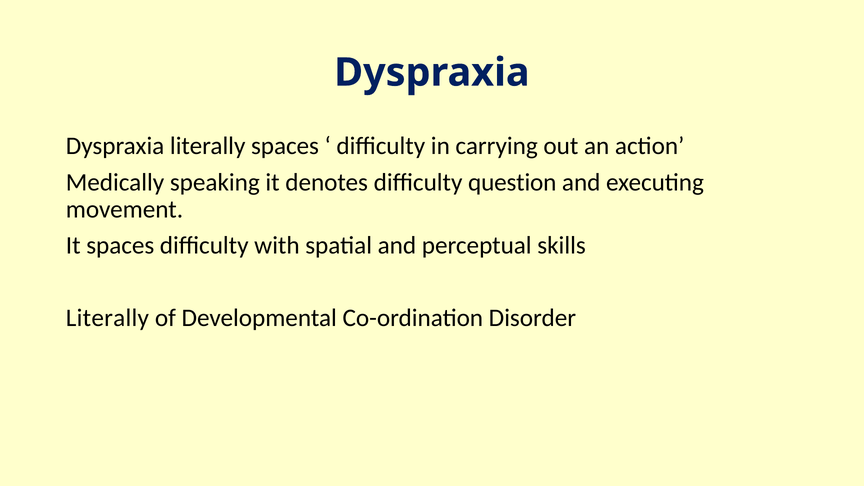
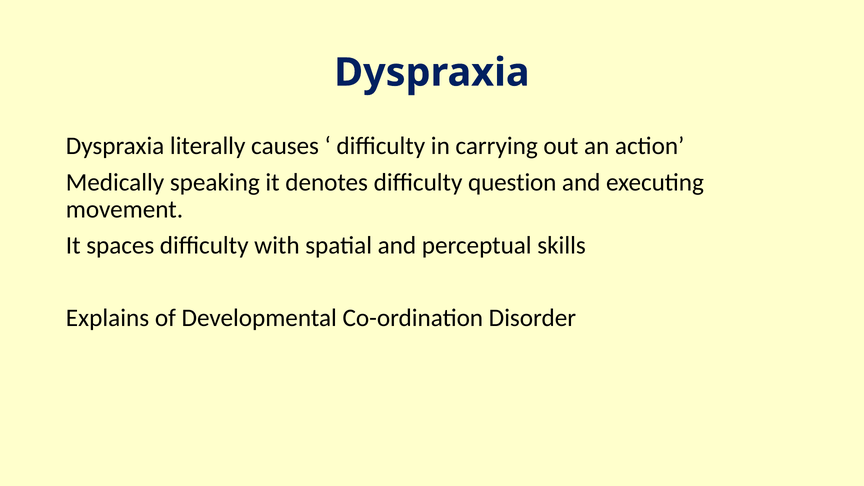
literally spaces: spaces -> causes (285, 146)
Literally: Literally -> Explains (108, 318)
